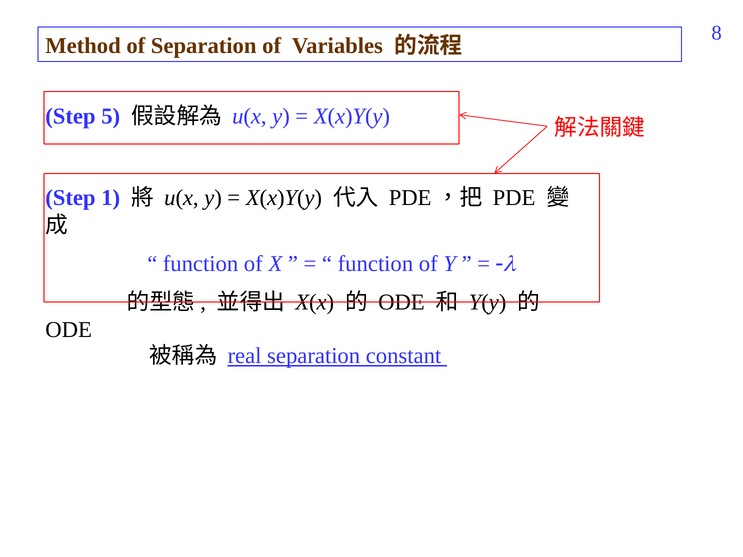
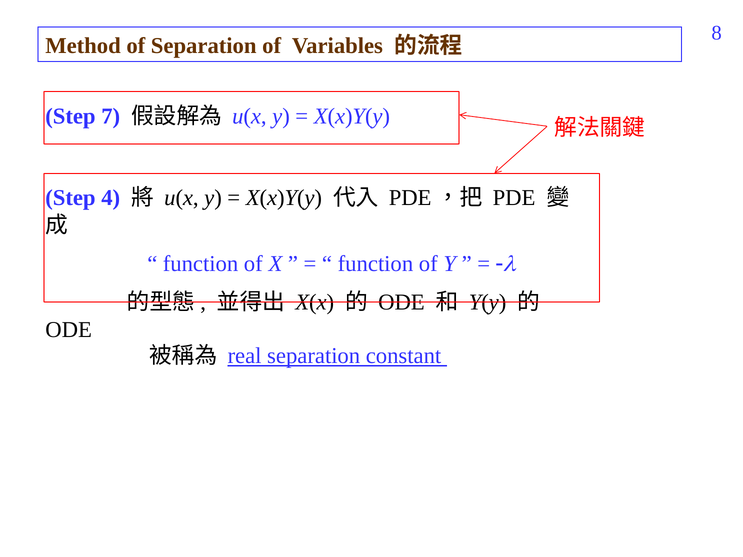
5: 5 -> 7 (111, 116)
1: 1 -> 4 (111, 198)
